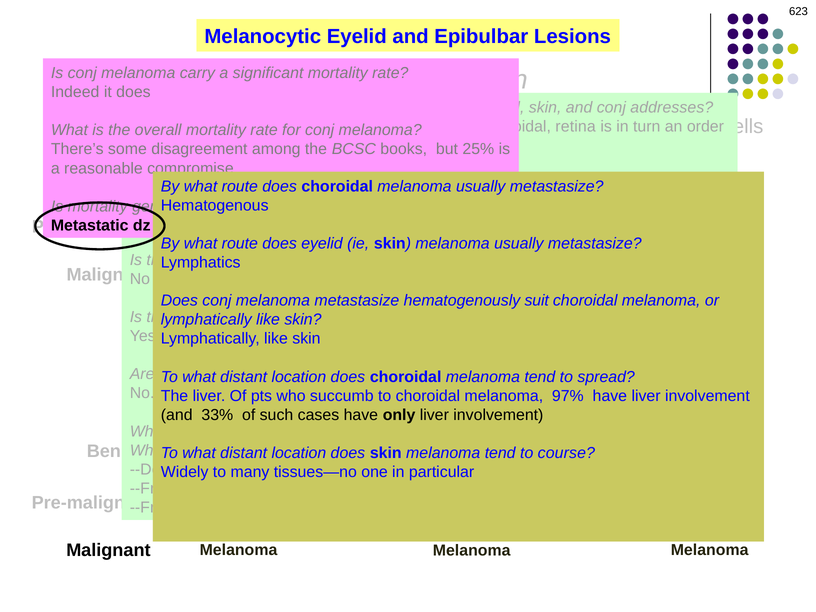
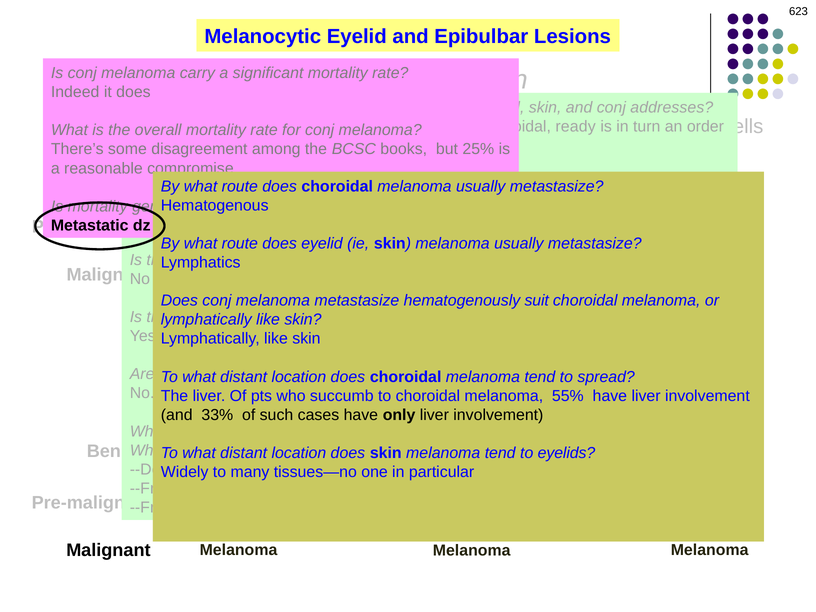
retina: retina -> ready (576, 127)
97%: 97% -> 55% (568, 396)
course: course -> eyelids (566, 453)
